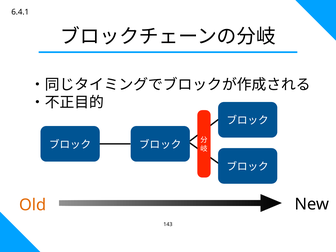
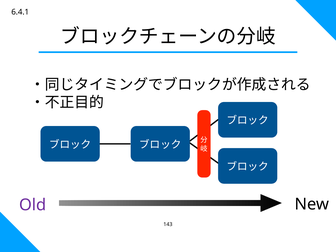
Old colour: orange -> purple (33, 205)
